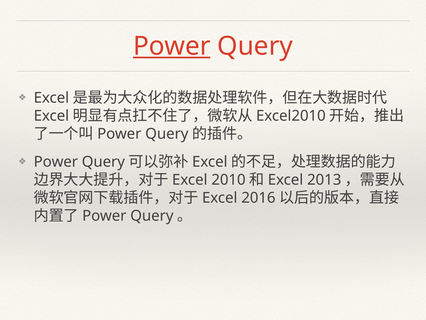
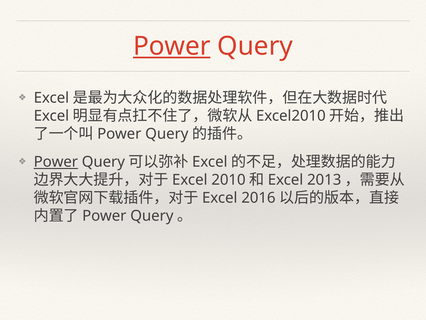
Power underline: none -> present (56, 162)
